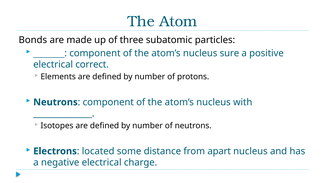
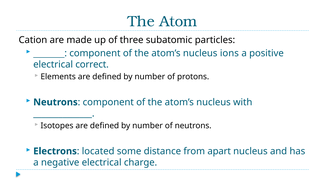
Bonds: Bonds -> Cation (33, 40)
sure: sure -> ions (229, 53)
